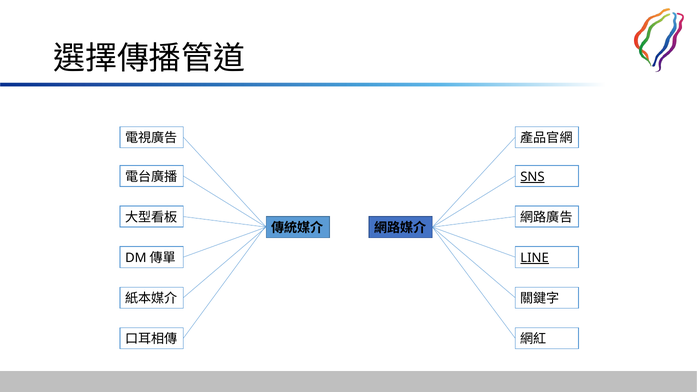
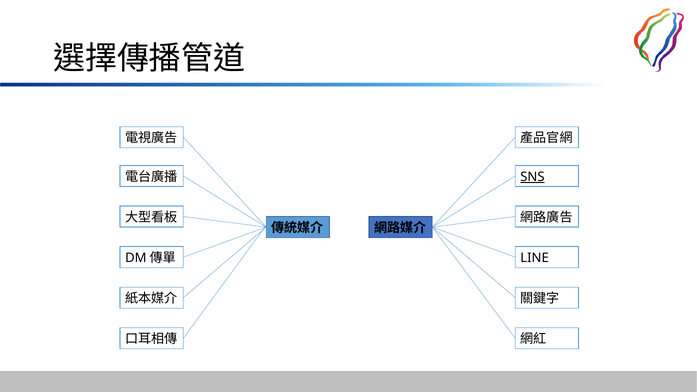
LINE underline: present -> none (535, 258)
